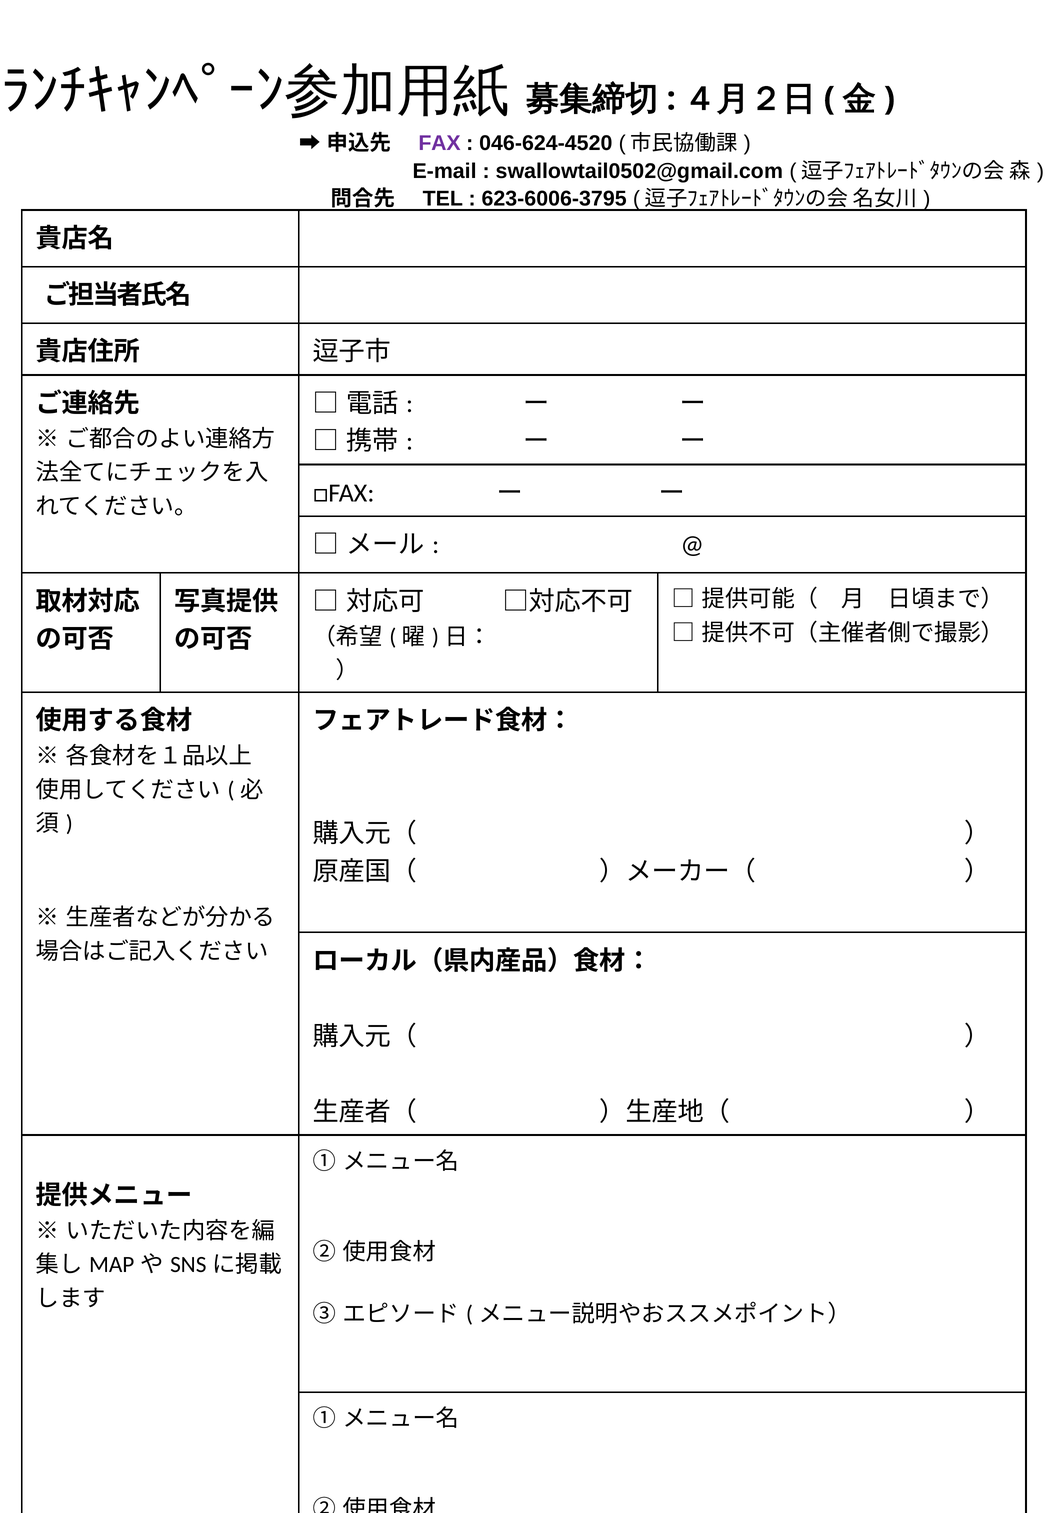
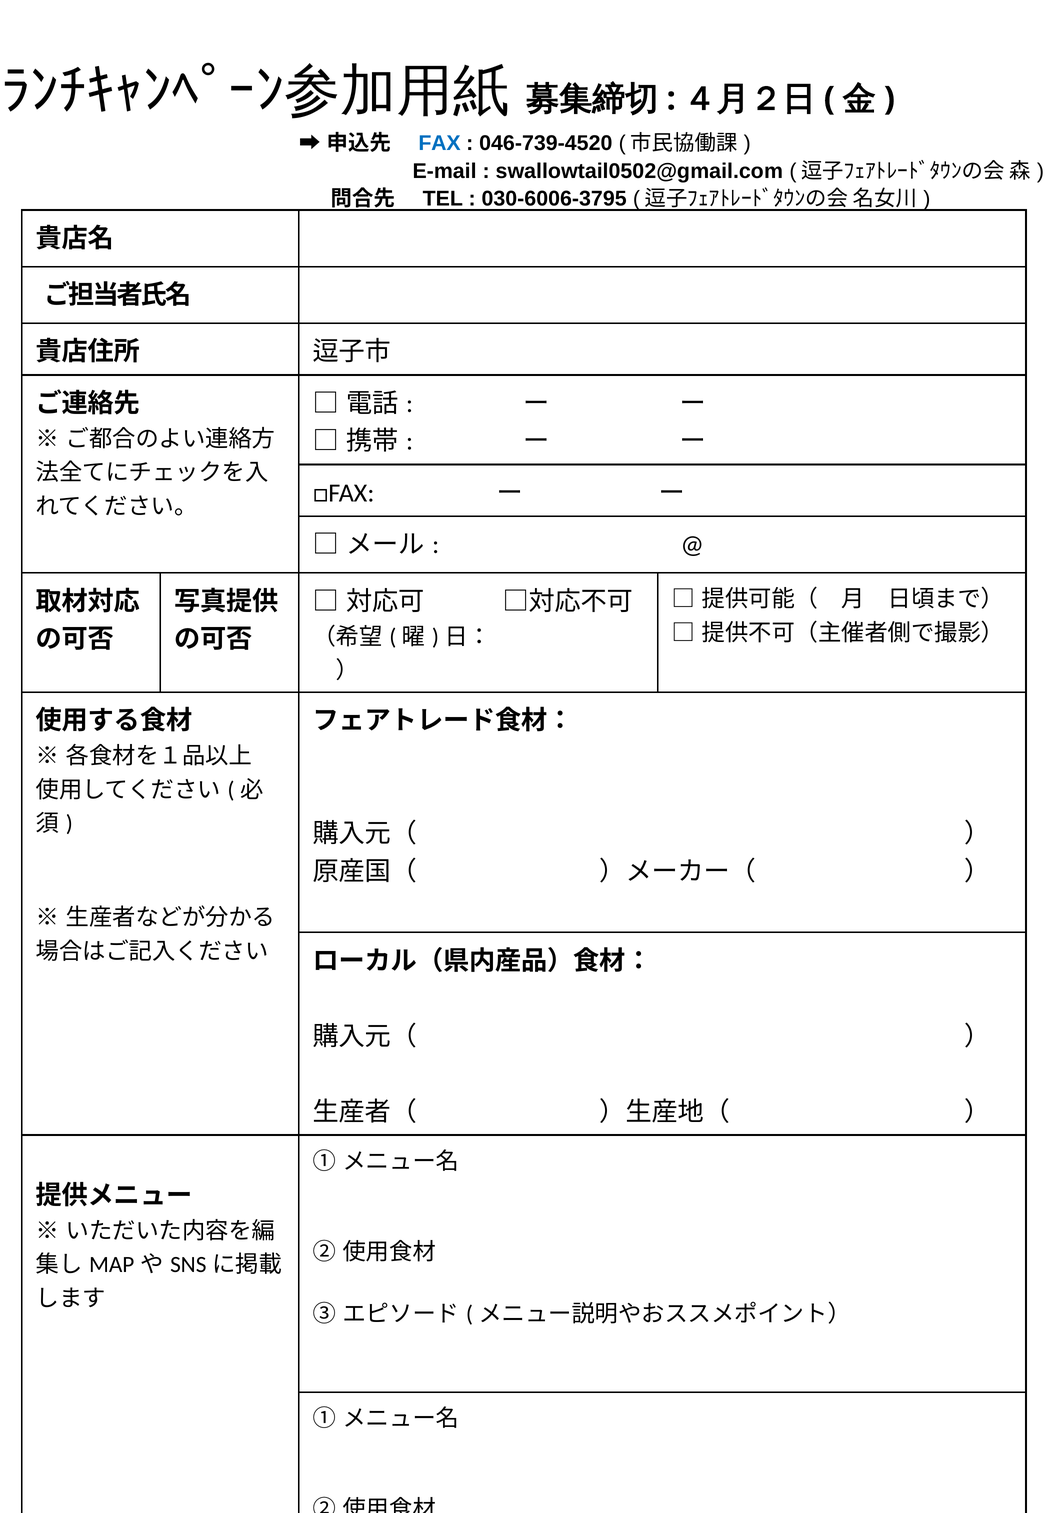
FAX colour: purple -> blue (440, 143)
046-624-4520: 046-624-4520 -> 046-739-4520 (546, 143)
623-6006-3795: 623-6006-3795 -> 030-6006-3795 (554, 199)
